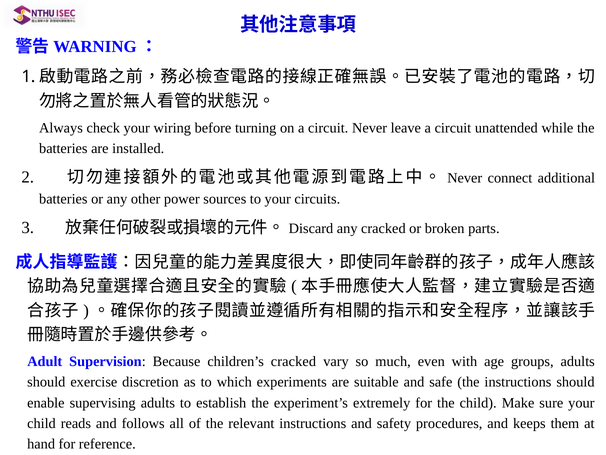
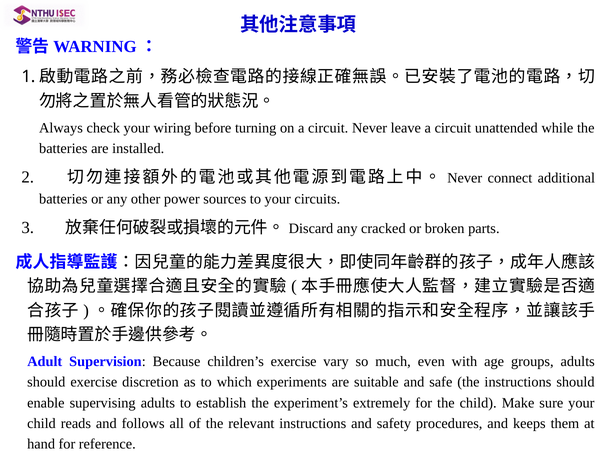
children’s cracked: cracked -> exercise (294, 361)
